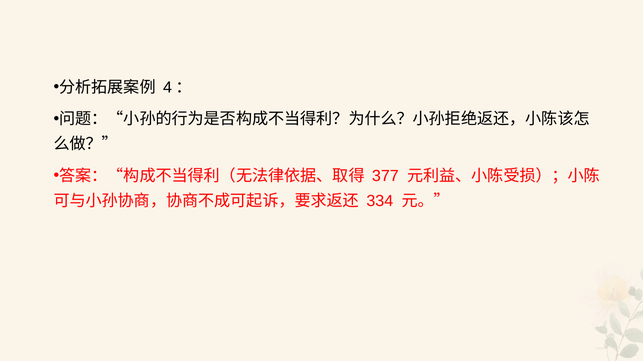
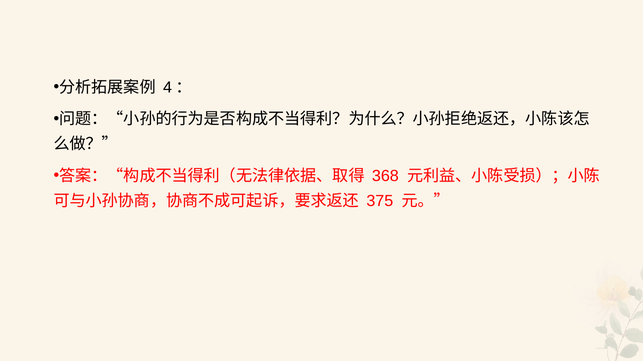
377: 377 -> 368 (385, 176)
334: 334 -> 375 (380, 201)
